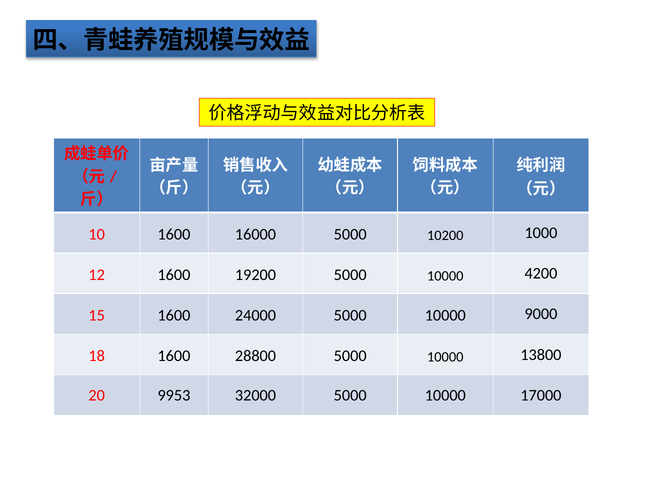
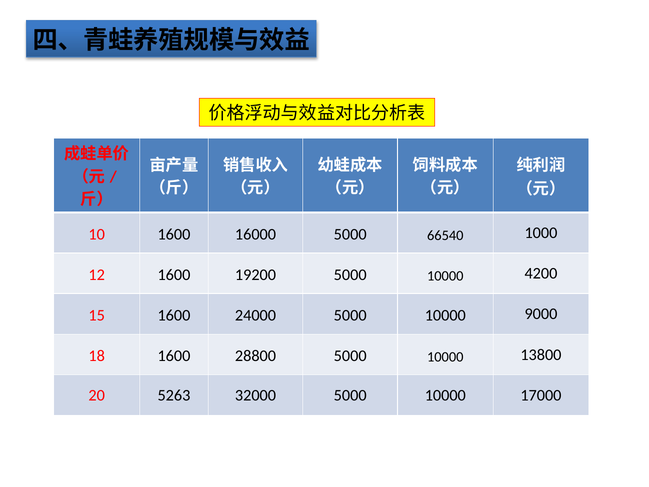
10200: 10200 -> 66540 (445, 235)
9953: 9953 -> 5263 (174, 395)
